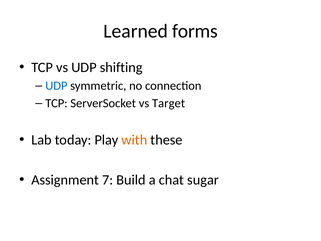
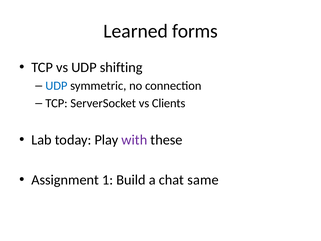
Target: Target -> Clients (169, 103)
with colour: orange -> purple (134, 140)
7: 7 -> 1 (108, 180)
sugar: sugar -> same (203, 180)
